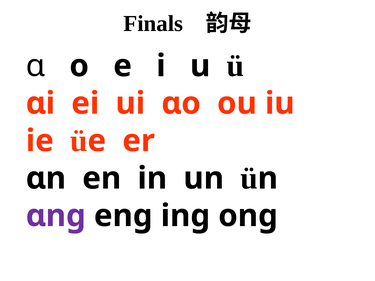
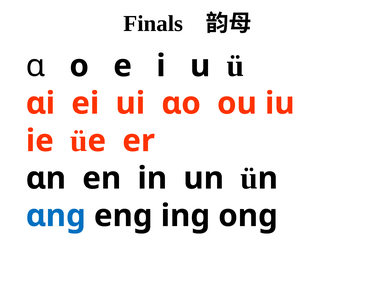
ɑnɡ colour: purple -> blue (56, 216)
